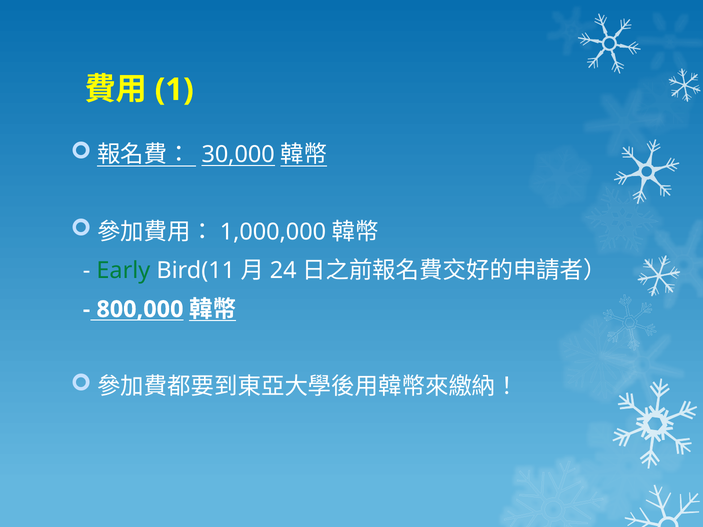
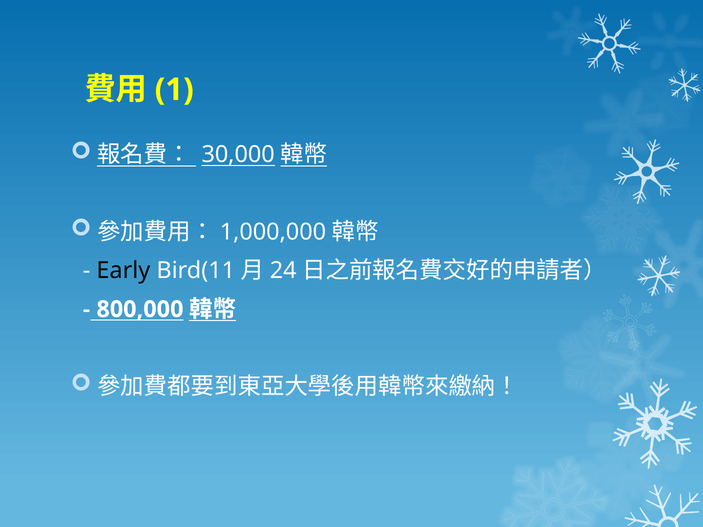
Early colour: green -> black (123, 271)
